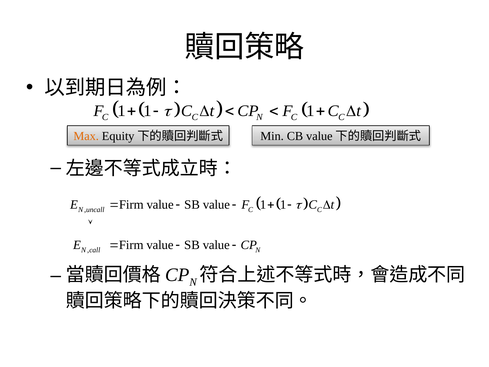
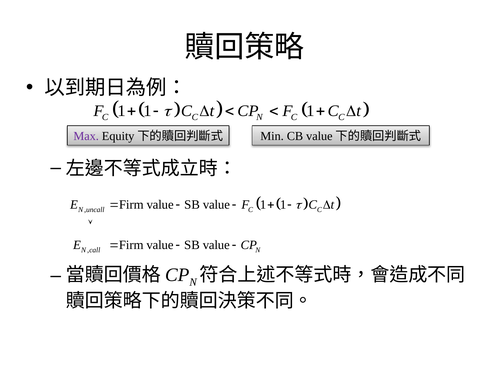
Max colour: orange -> purple (86, 136)
